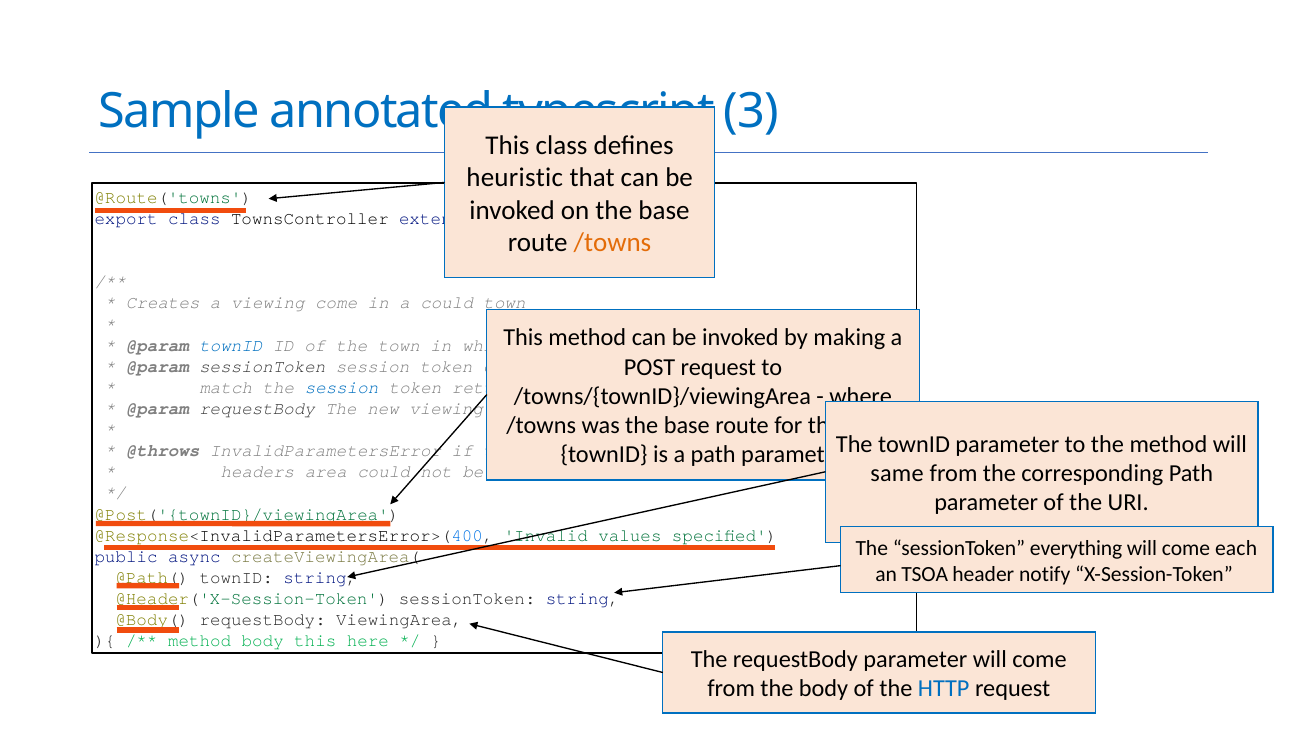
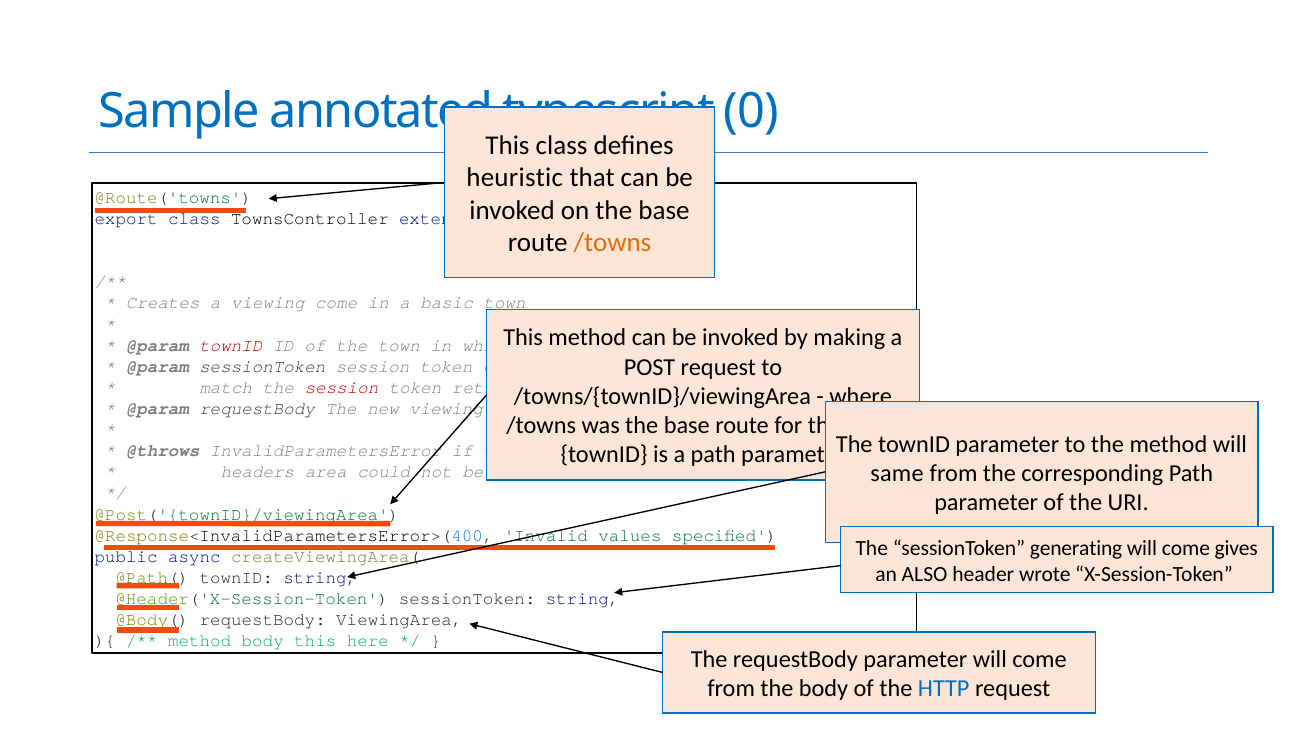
3: 3 -> 0 (751, 111)
a could: could -> basic (447, 303)
townID colour: blue -> red (231, 345)
session colour: blue -> red (342, 387)
everything: everything -> generating (1076, 548)
each: each -> gives (1236, 548)
TSOA: TSOA -> ALSO (925, 574)
notify: notify -> wrote (1045, 574)
